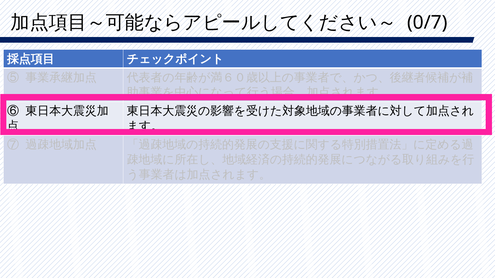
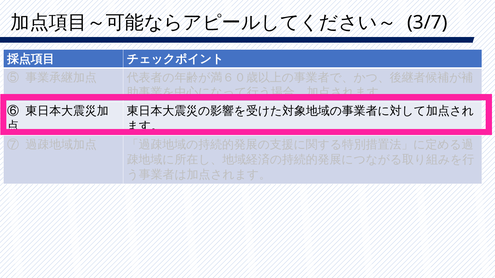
0/7: 0/7 -> 3/7 (427, 23)
